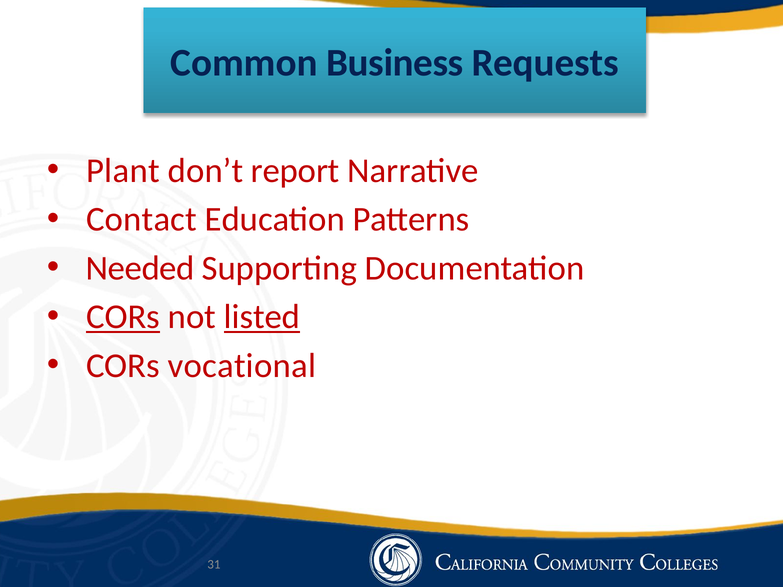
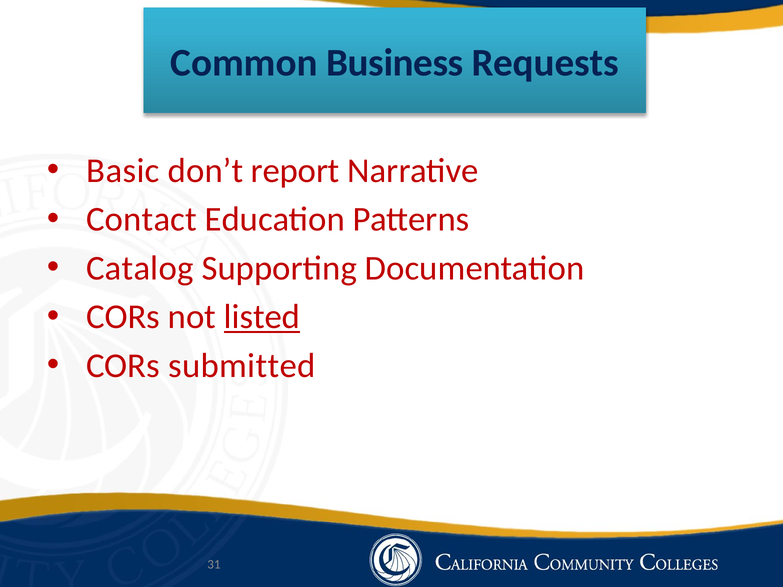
Plant: Plant -> Basic (123, 171)
Needed: Needed -> Catalog (140, 268)
CORs underline: present -> none (123, 317)
vocational: vocational -> submitted (242, 366)
